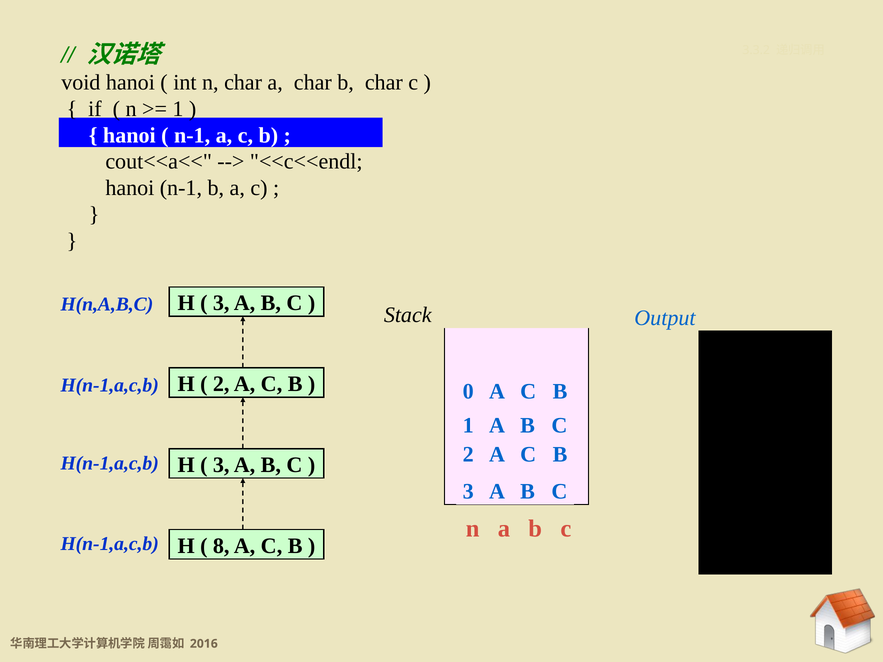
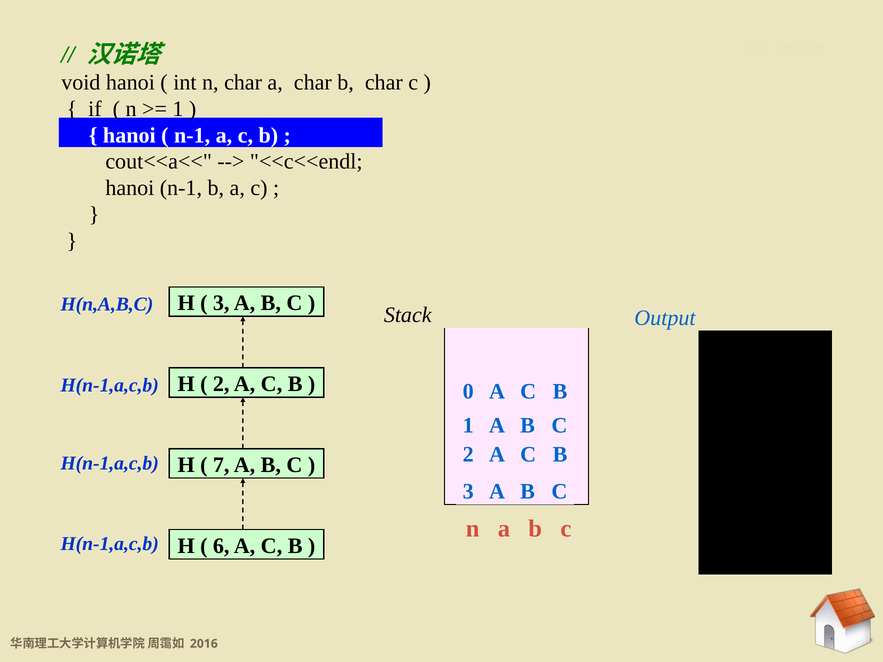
3: 3 -> 7 (221, 465)
8: 8 -> 6 (221, 546)
